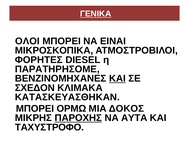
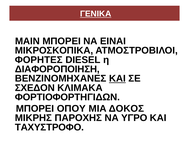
ΟΛΟΙ: ΟΛΟΙ -> MAIN (27, 41)
ΠΑΡΑΤΗΡΗΣΟΜΕ: ΠΑΡΑΤΗΡΗΣΟΜΕ -> ΔΙΑΦΟΡΟΠΟΙΗΣΗ (57, 69)
ΚΑΤΑΣΚΕΥΑΣΘΗΚΑΝ: ΚΑΤΑΣΚΕΥΑΣΘΗΚΑΝ -> ΦΟΡΤΙΟΦΟΡΤΗΓΙΔΩΝ (67, 97)
ΟΡΜΩ: ΟΡΜΩ -> ΟΠΟΥ (71, 108)
ΠΑΡΟΧΗΣ underline: present -> none (78, 118)
ΑΥΤΑ: ΑΥΤΑ -> ΥΓΡΟ (134, 118)
